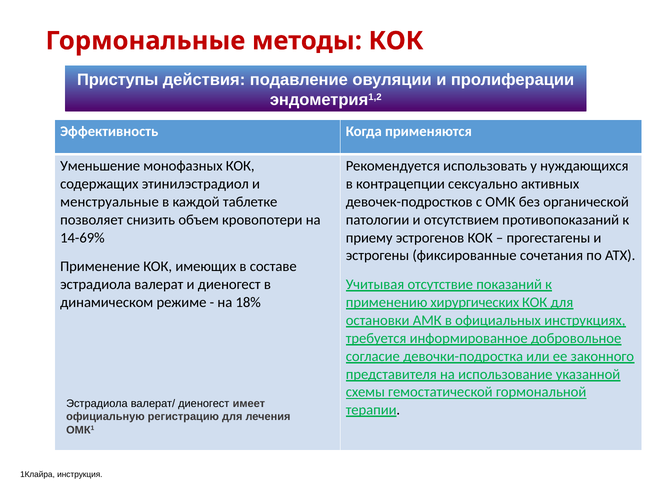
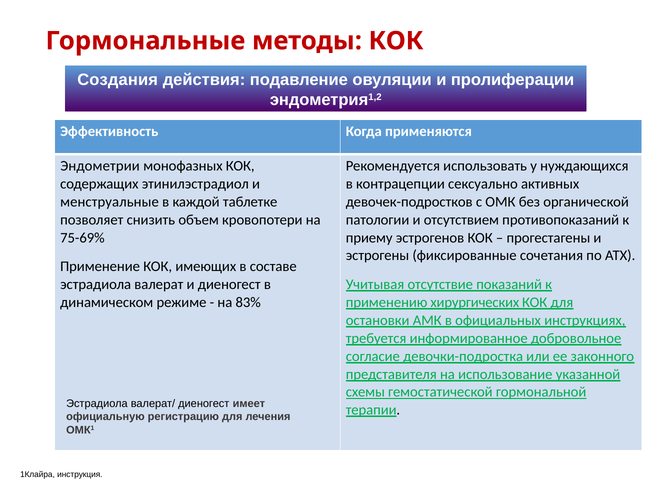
Приступы: Приступы -> Создания (118, 80)
Уменьшение: Уменьшение -> Эндометрии (100, 166)
14-69%: 14-69% -> 75-69% (82, 238)
18%: 18% -> 83% (248, 302)
